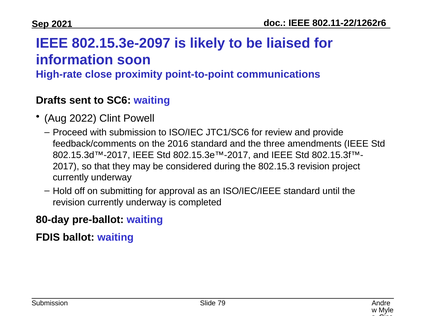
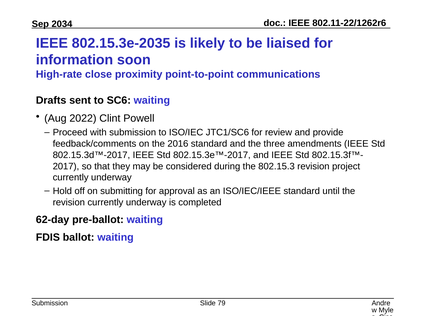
2021: 2021 -> 2034 (62, 24)
802.15.3e-2097: 802.15.3e-2097 -> 802.15.3e-2035 (121, 43)
80-day: 80-day -> 62-day (53, 220)
